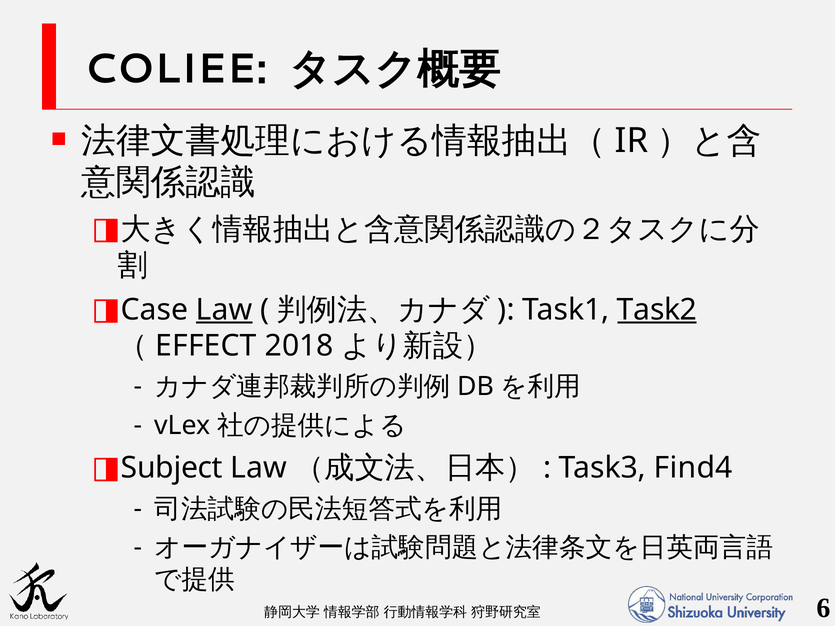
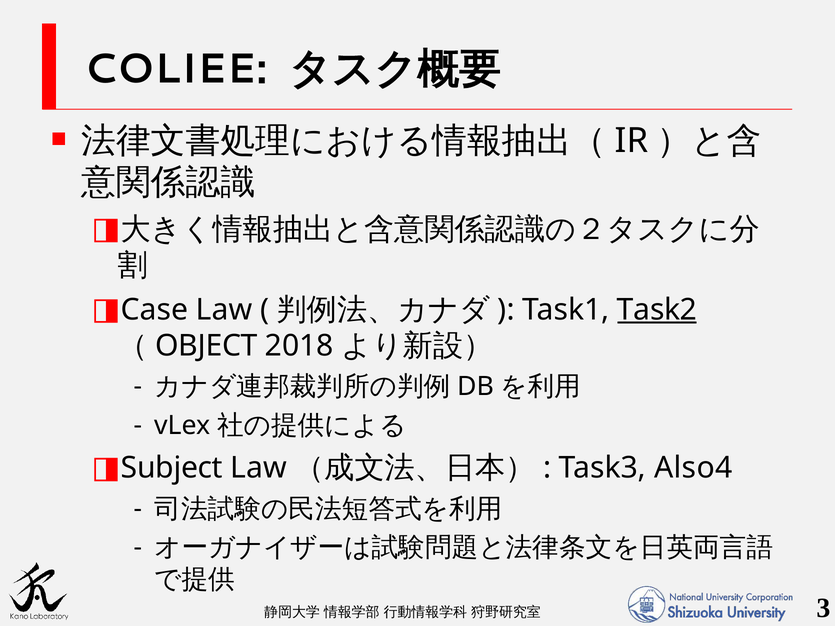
Law underline: present -> none (224, 310)
EFFECT: EFFECT -> OBJECT (206, 346)
Find4: Find4 -> Also4 (693, 468)
6: 6 -> 3 (823, 608)
